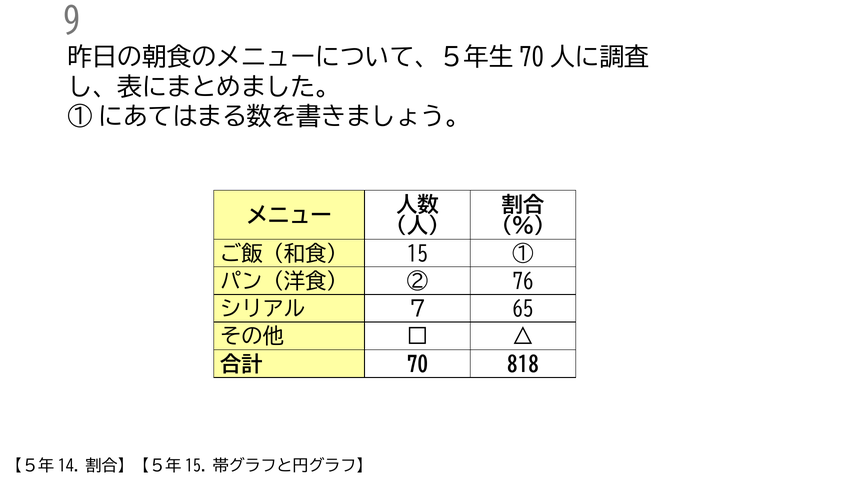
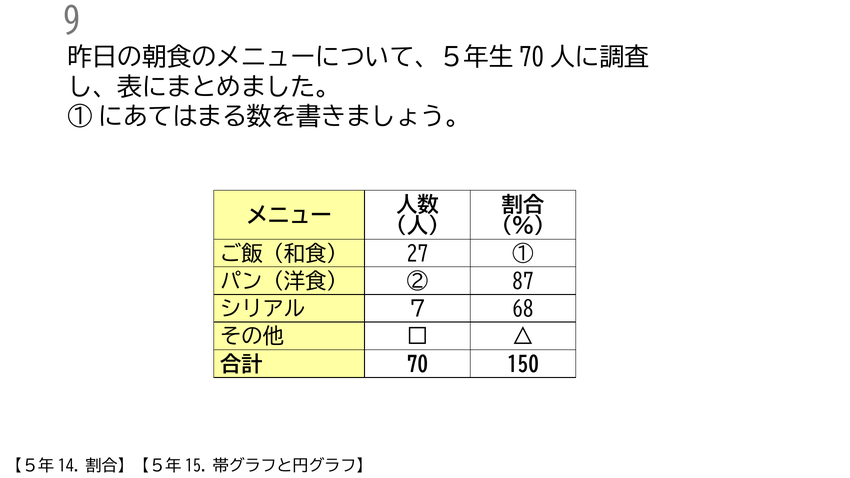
15: 15 -> 27 (417, 254)
76: 76 -> 87 (523, 282)
65: 65 -> 68 (523, 309)
818: 818 -> 150 (523, 365)
